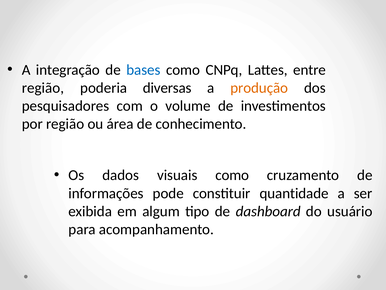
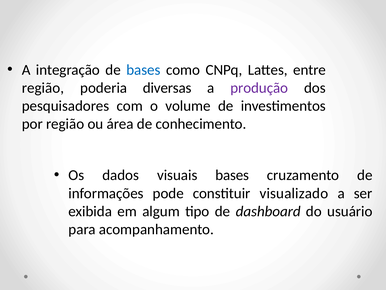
produção colour: orange -> purple (259, 88)
visuais como: como -> bases (232, 175)
quantidade: quantidade -> visualizado (294, 193)
